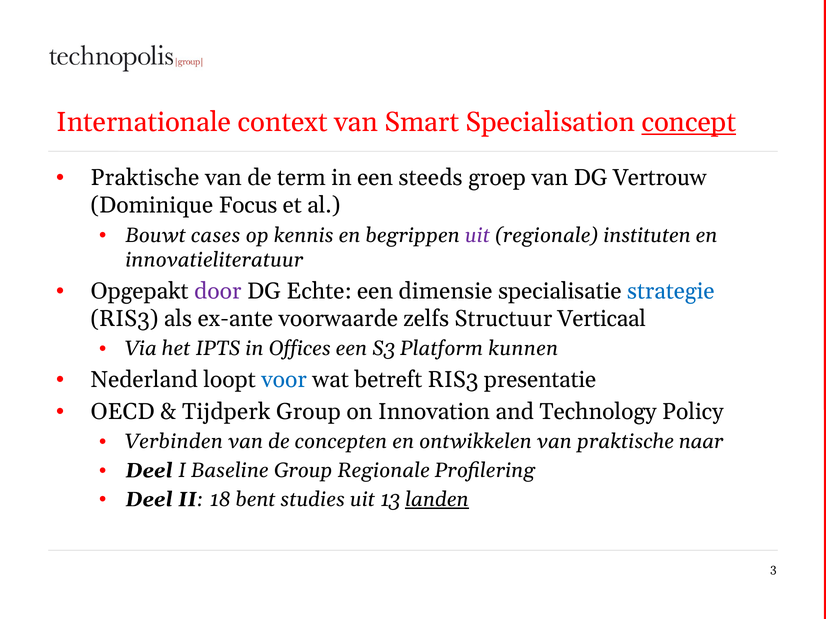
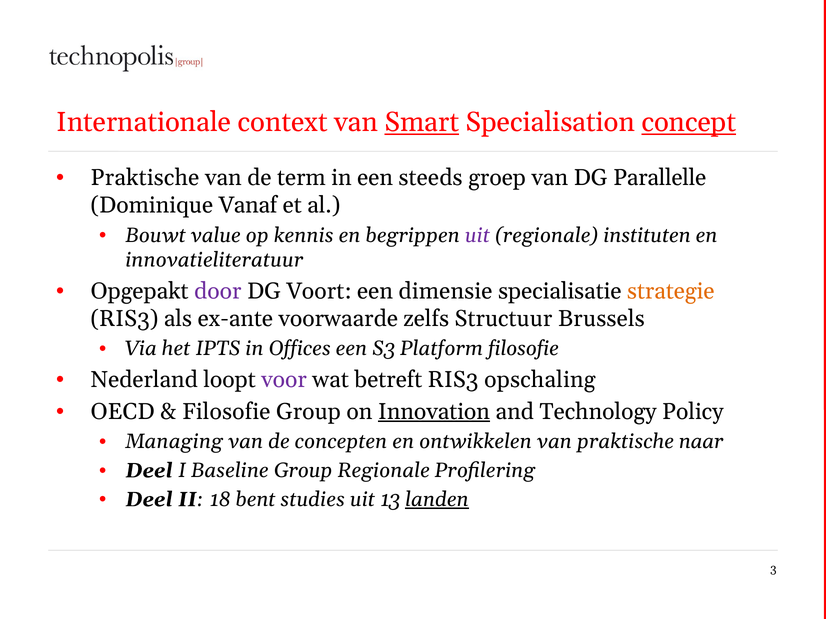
Smart underline: none -> present (422, 122)
Vertrouw: Vertrouw -> Parallelle (660, 178)
Focus: Focus -> Vanaf (248, 205)
cases: cases -> value (216, 235)
Echte: Echte -> Voort (319, 291)
strategie colour: blue -> orange (671, 291)
Verticaal: Verticaal -> Brussels (601, 319)
Platform kunnen: kunnen -> filosofie (523, 349)
voor colour: blue -> purple (284, 380)
presentatie: presentatie -> opschaling (540, 380)
Tijdperk: Tijdperk -> Filosofie (226, 412)
Innovation underline: none -> present (434, 412)
Verbinden: Verbinden -> Managing (174, 442)
